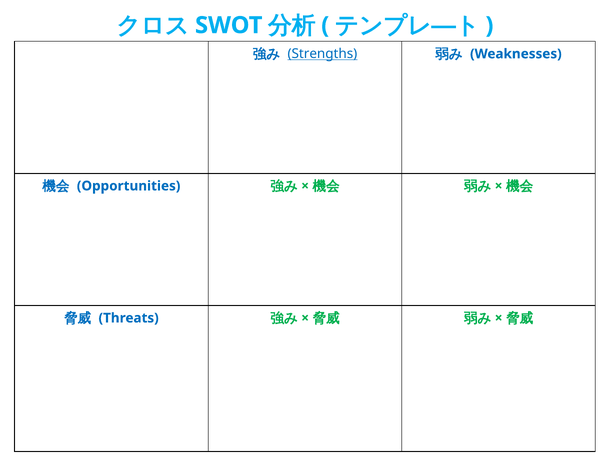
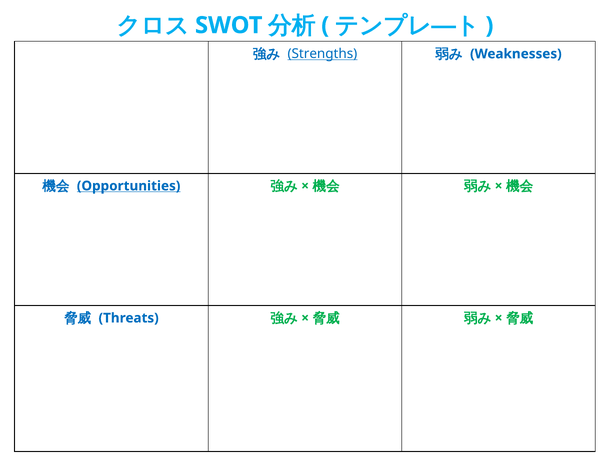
Opportunities underline: none -> present (129, 186)
